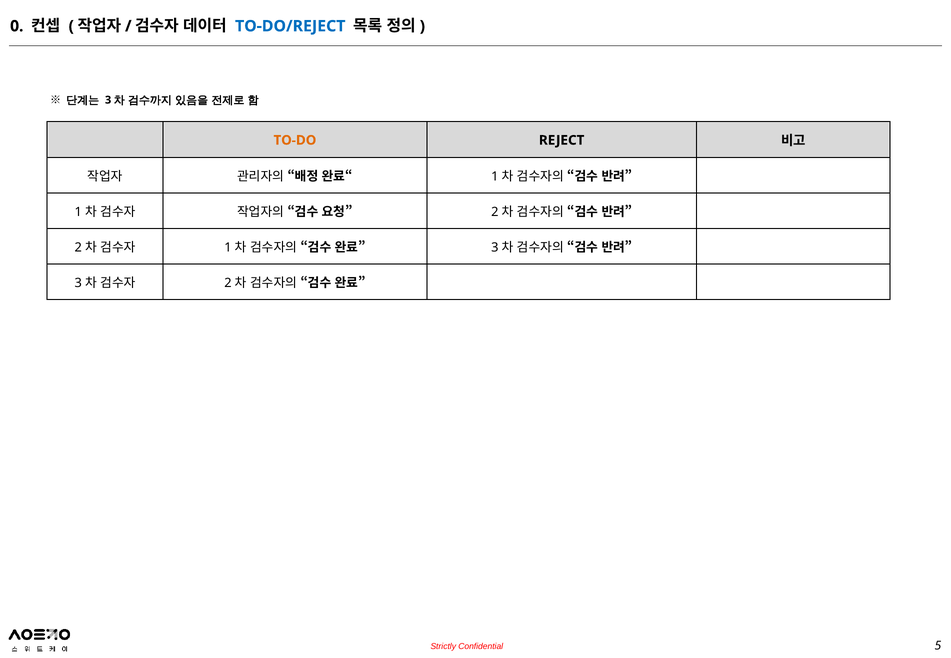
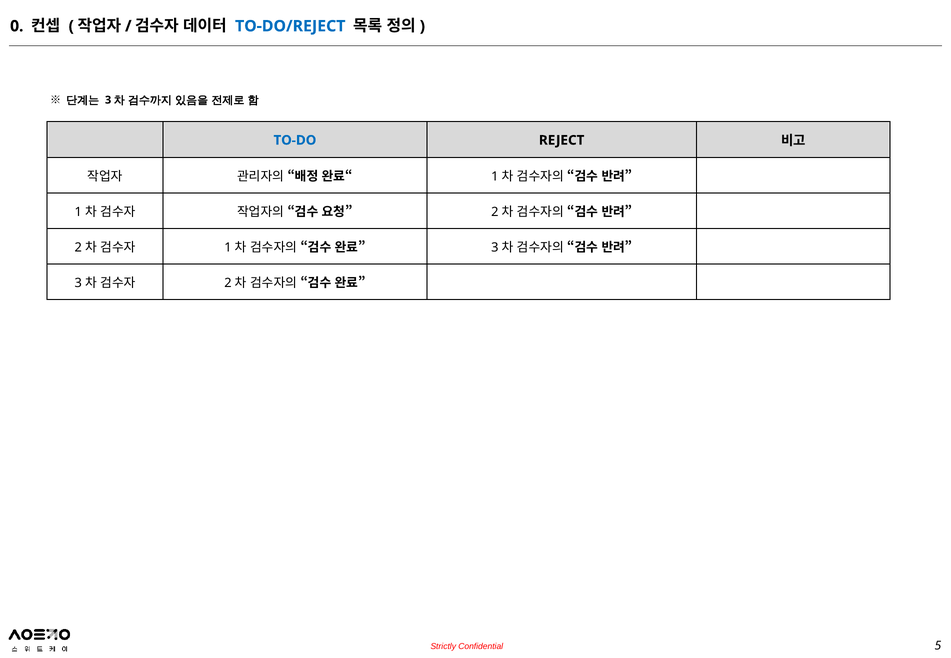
TO-DO colour: orange -> blue (295, 140)
